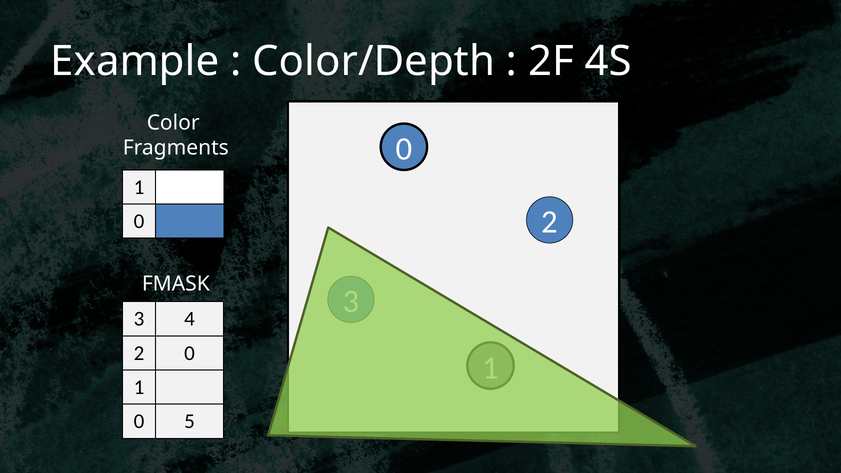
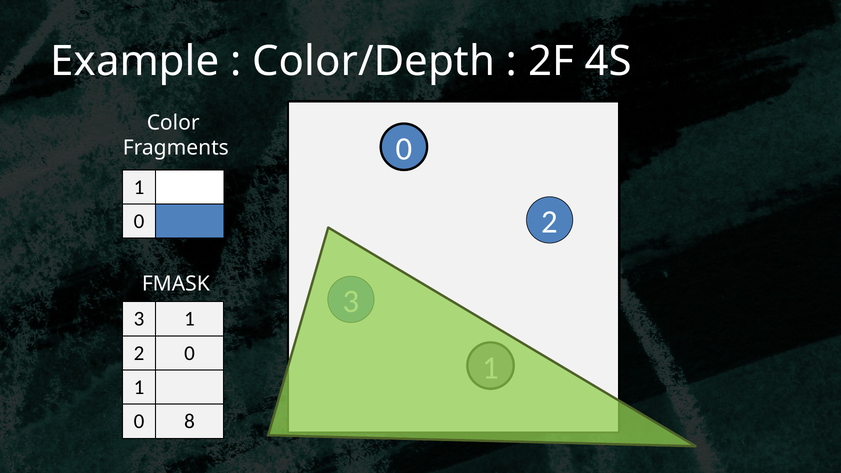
4: 4 -> 1 (189, 319)
5: 5 -> 8 (189, 422)
